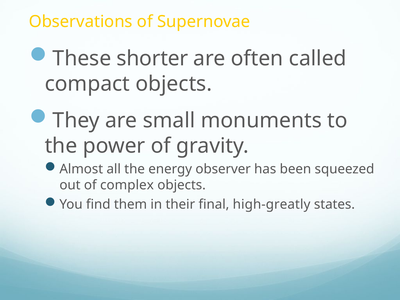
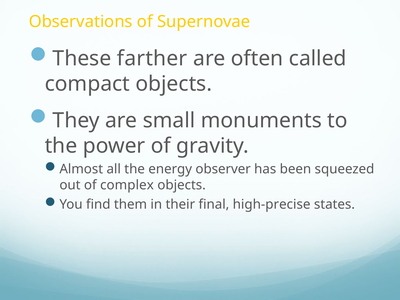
shorter: shorter -> farther (152, 59)
high-greatly: high-greatly -> high-precise (272, 205)
